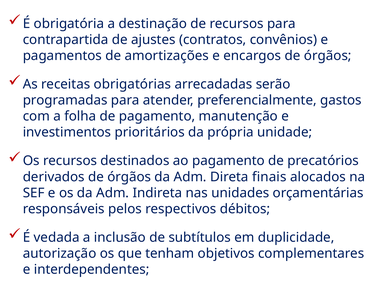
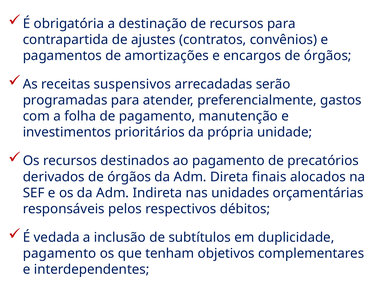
obrigatórias: obrigatórias -> suspensivos (132, 84)
autorização: autorização -> pagamento (60, 254)
